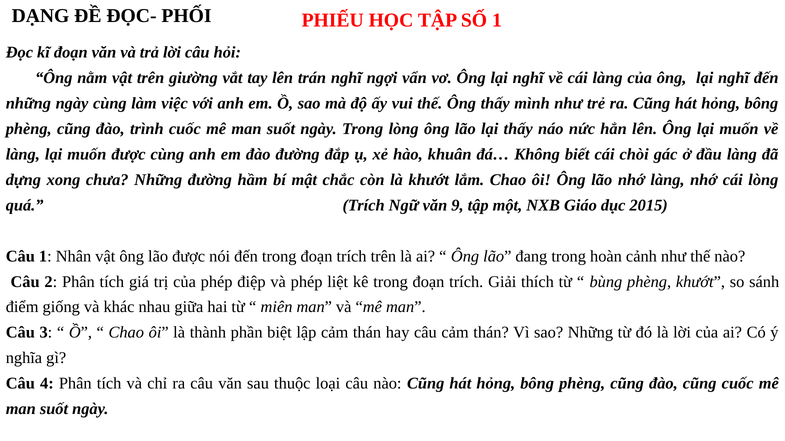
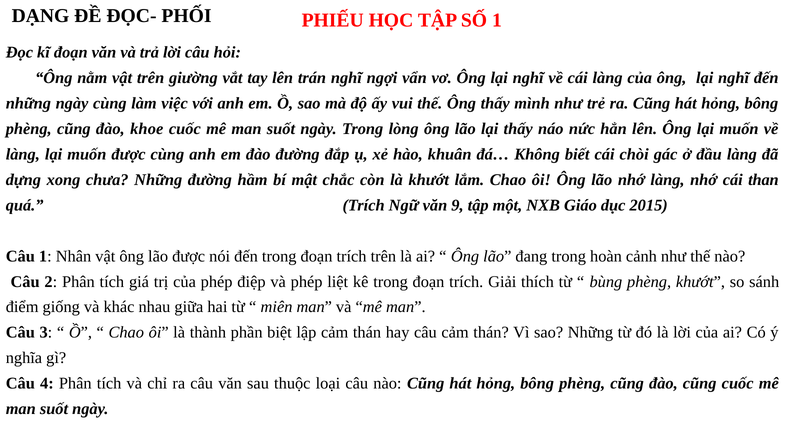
trình: trình -> khoe (147, 129)
cái lòng: lòng -> than (763, 180)
